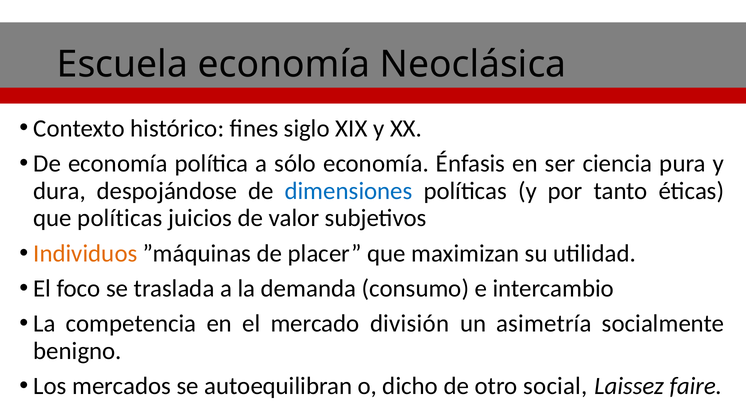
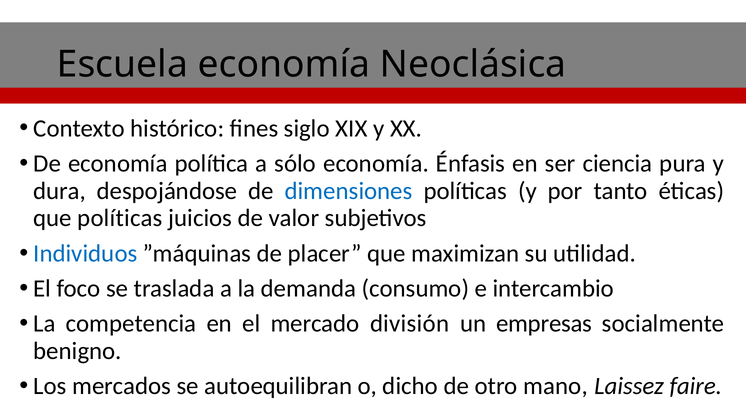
Individuos colour: orange -> blue (85, 253)
asimetría: asimetría -> empresas (544, 323)
social: social -> mano (555, 386)
